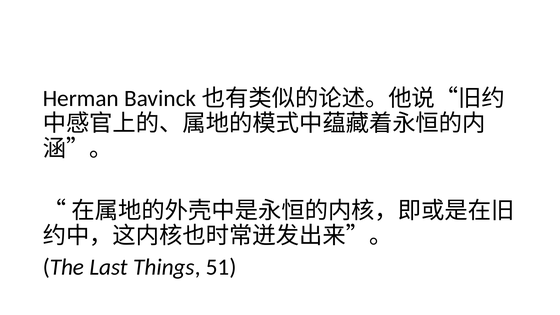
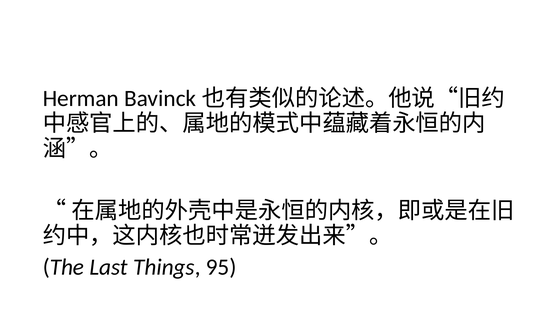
51: 51 -> 95 (221, 267)
